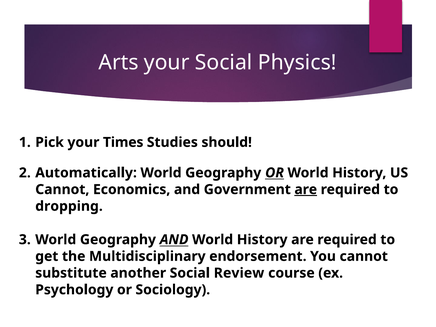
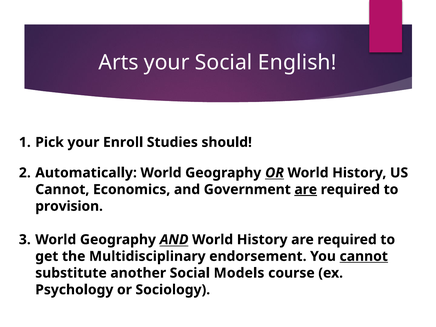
Physics: Physics -> English (297, 63)
Times: Times -> Enroll (123, 142)
dropping: dropping -> provision (69, 206)
cannot underline: none -> present (364, 256)
Review: Review -> Models (239, 273)
